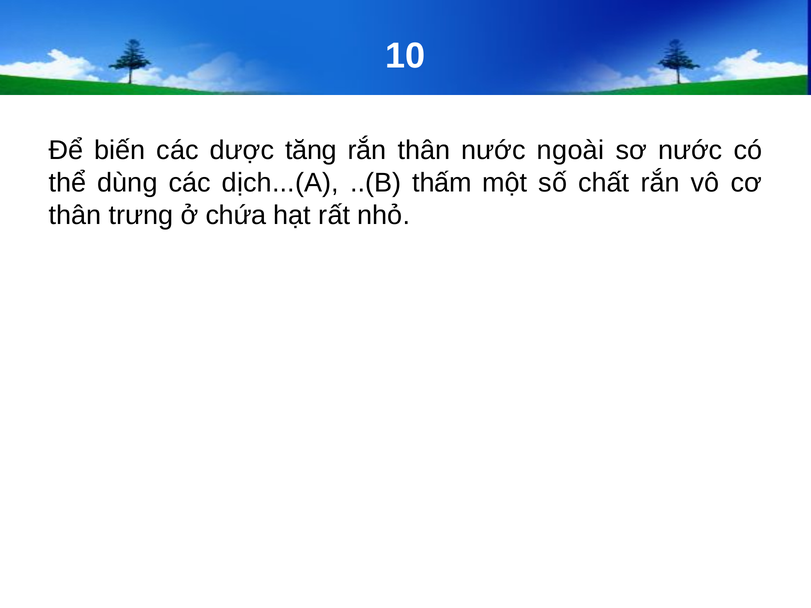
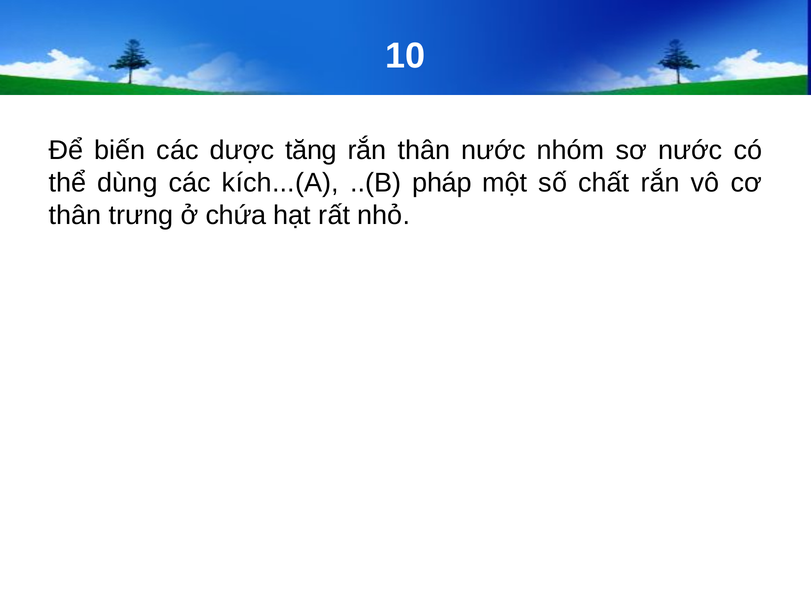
ngoài: ngoài -> nhóm (571, 151)
dịch...(A: dịch...(A -> kích...(A (280, 183)
thấm: thấm -> pháp (442, 183)
